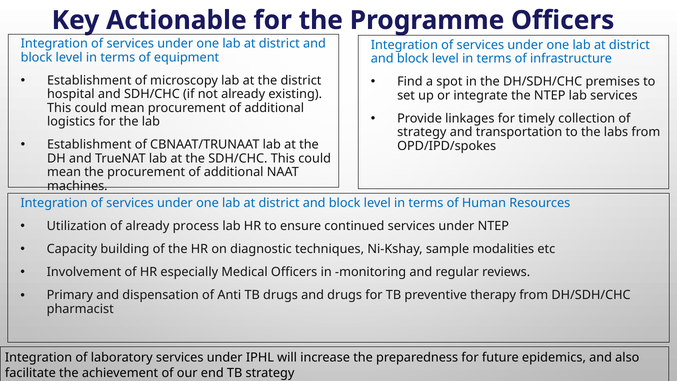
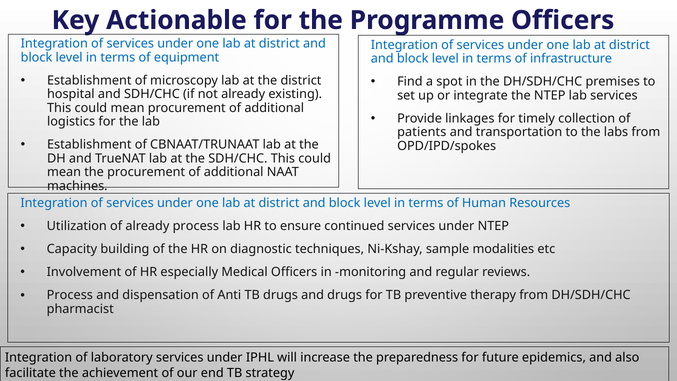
strategy: strategy -> patients (422, 132)
Primary: Primary -> Process (70, 295)
